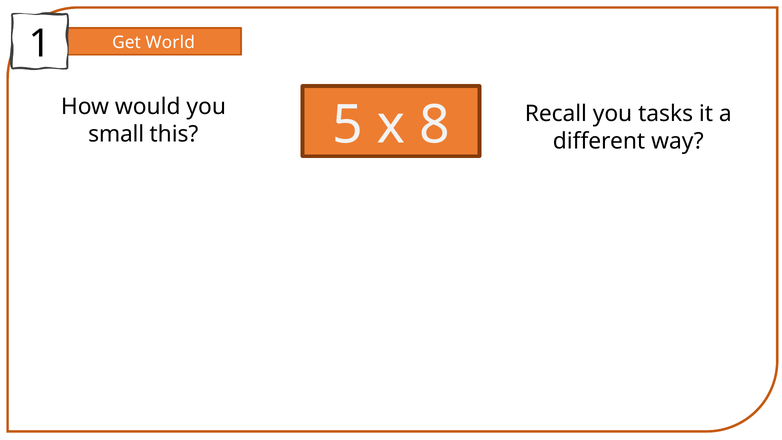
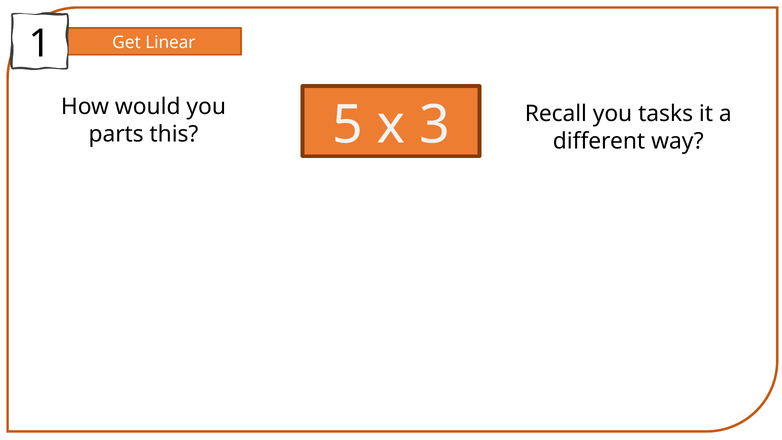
World: World -> Linear (170, 43)
8: 8 -> 3 (435, 125)
small: small -> parts (116, 134)
